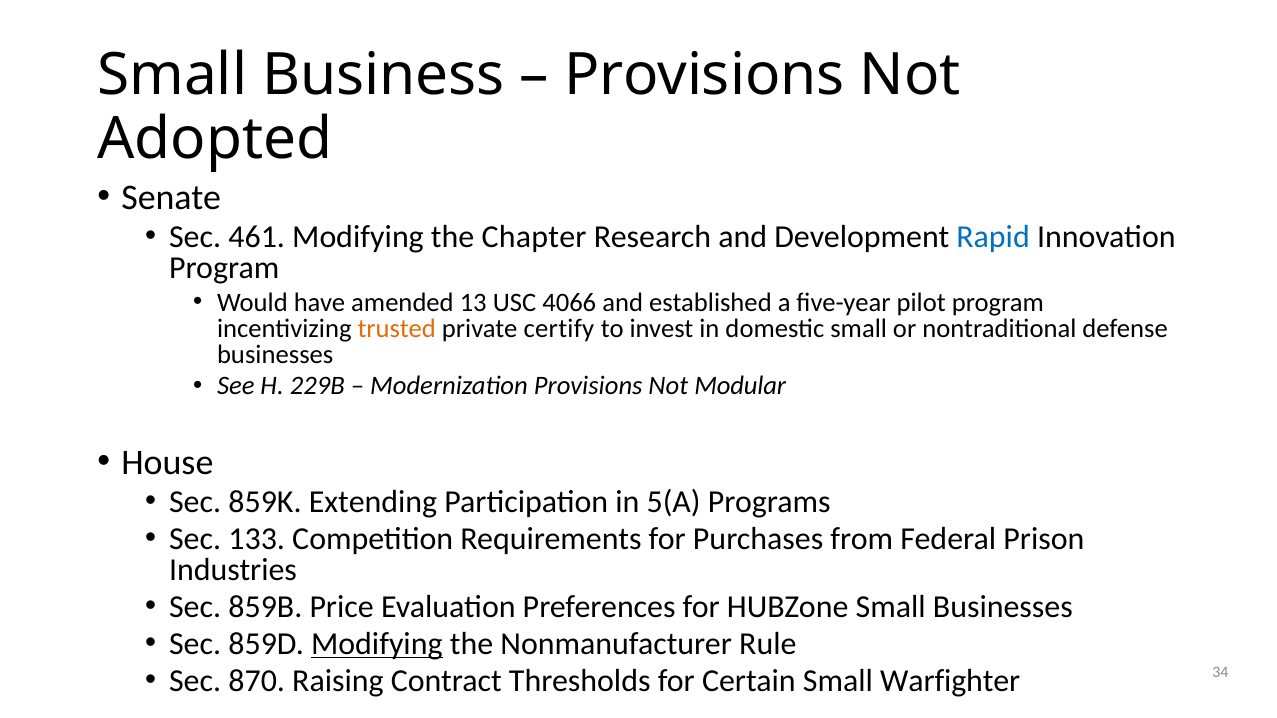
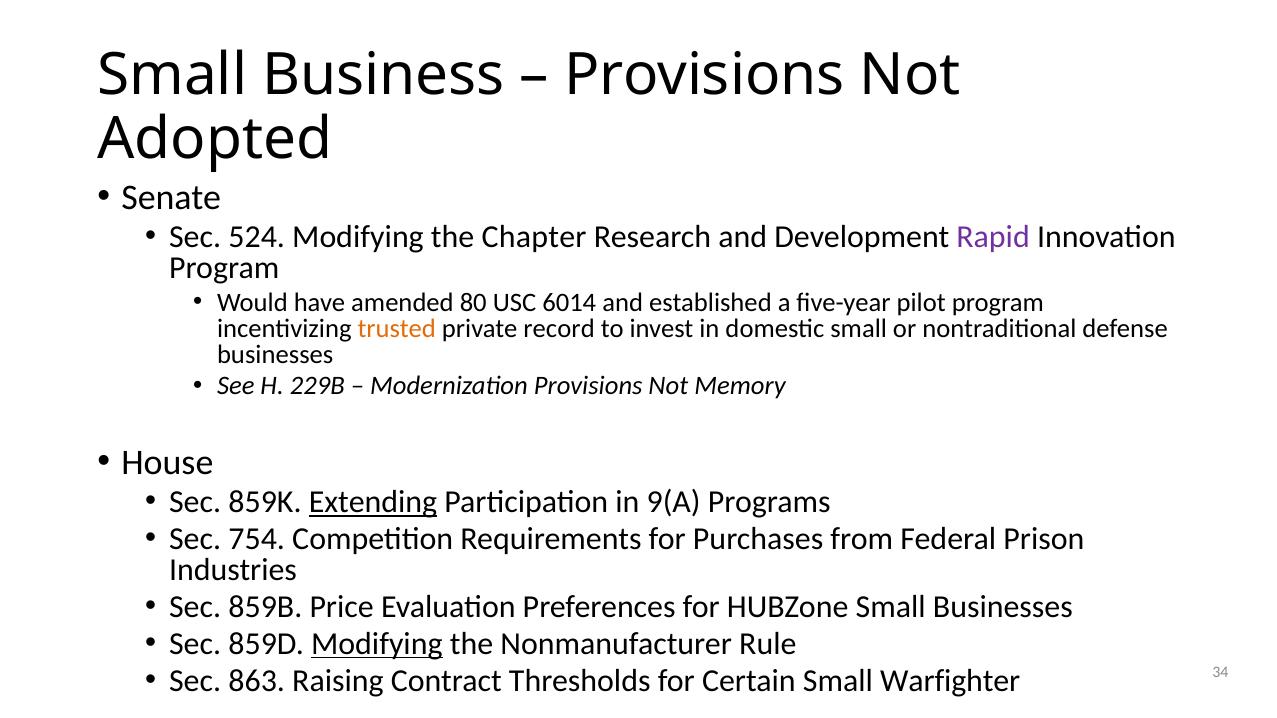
461: 461 -> 524 (257, 237)
Rapid colour: blue -> purple (993, 237)
13: 13 -> 80 (473, 303)
4066: 4066 -> 6014 (569, 303)
certify: certify -> record (559, 329)
Modular: Modular -> Memory (740, 386)
Extending underline: none -> present (373, 502)
5(A: 5(A -> 9(A (674, 502)
133: 133 -> 754 (257, 539)
870: 870 -> 863 (257, 681)
